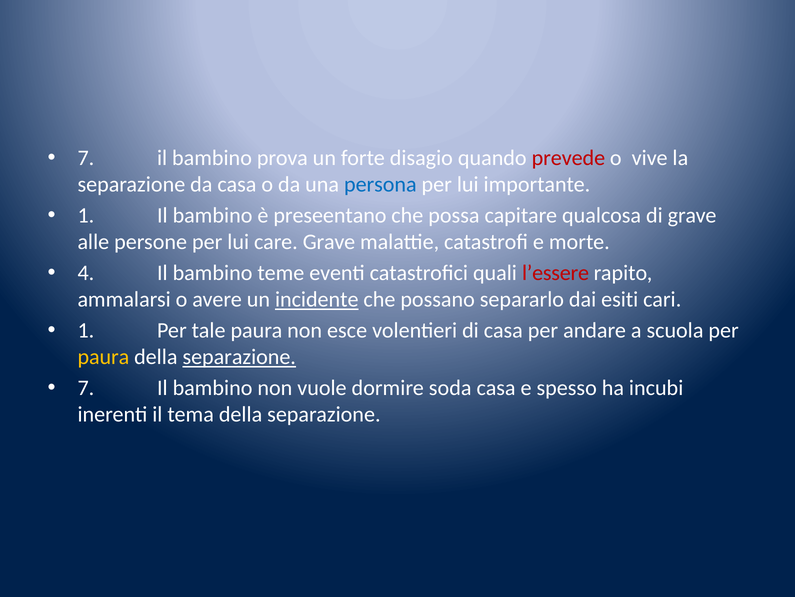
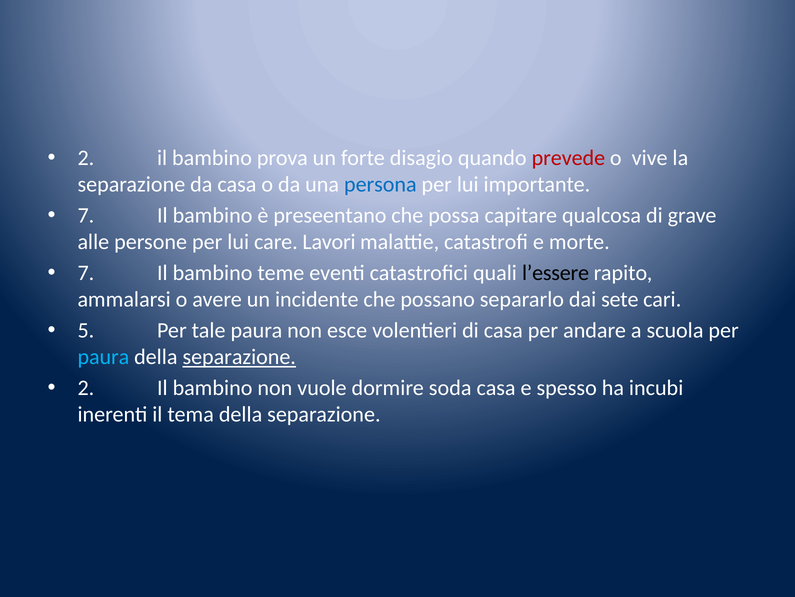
7: 7 -> 2 (86, 158)
1: 1 -> 7 (86, 215)
care Grave: Grave -> Lavori (329, 242)
4: 4 -> 7 (86, 273)
l’essere colour: red -> black (556, 273)
incidente underline: present -> none (317, 299)
esiti: esiti -> sete (620, 299)
1: 1 -> 5 (86, 330)
paura colour: yellow -> light blue (103, 357)
7: 7 -> 2 (86, 388)
